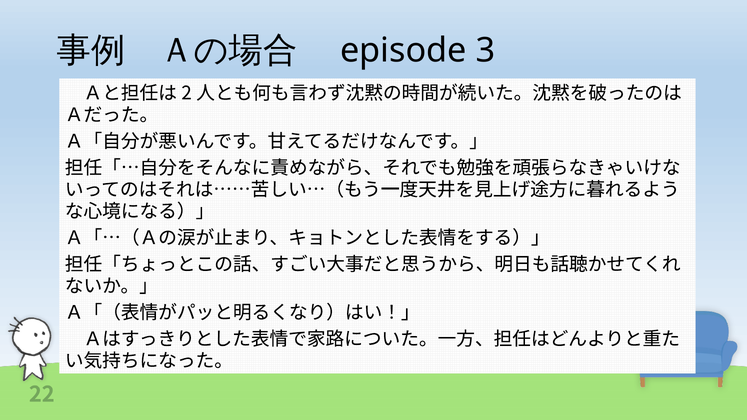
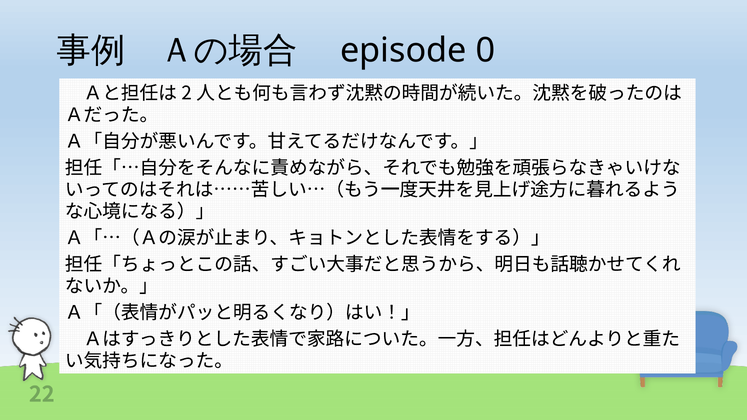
3: 3 -> 0 (485, 50)
